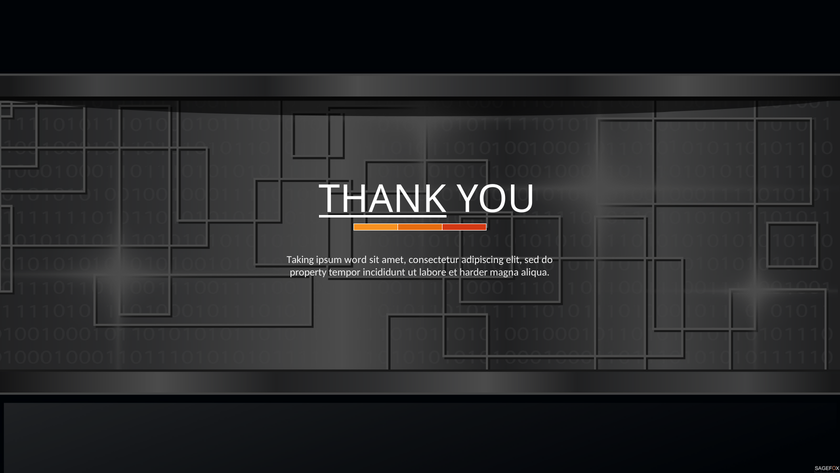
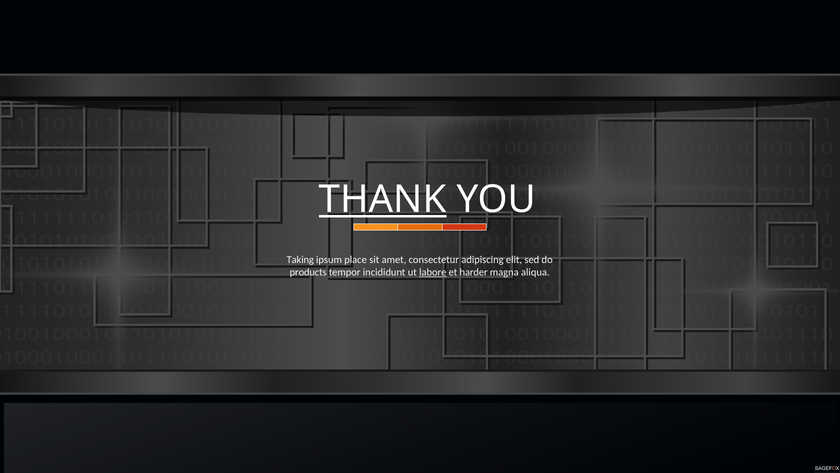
word: word -> place (356, 259)
property: property -> products (308, 272)
labore underline: none -> present (433, 272)
